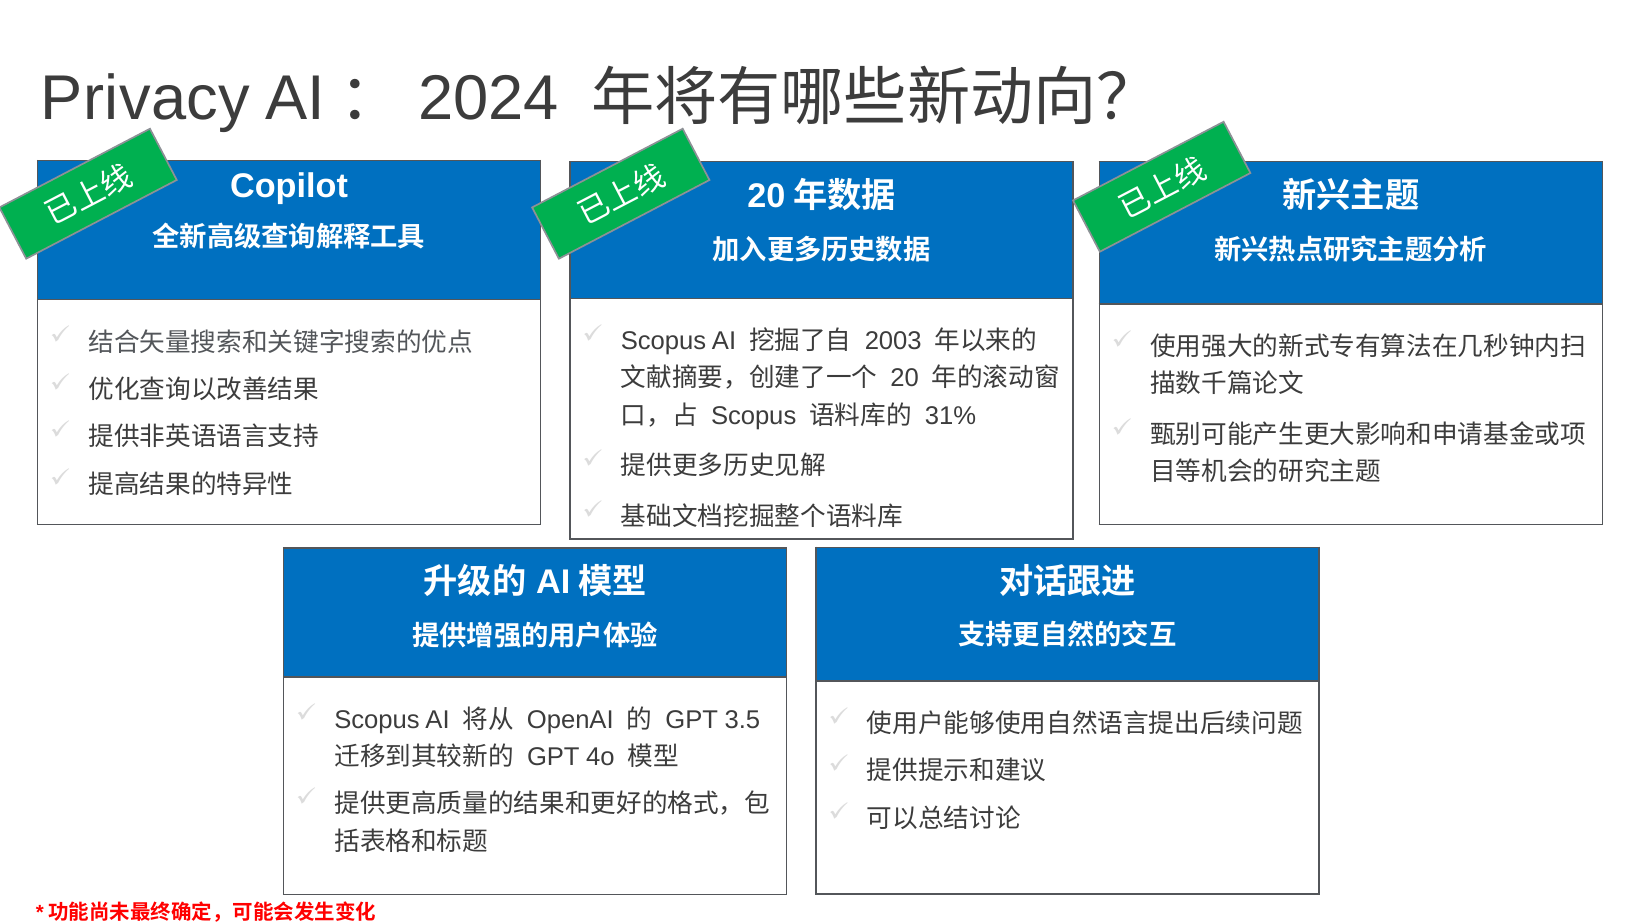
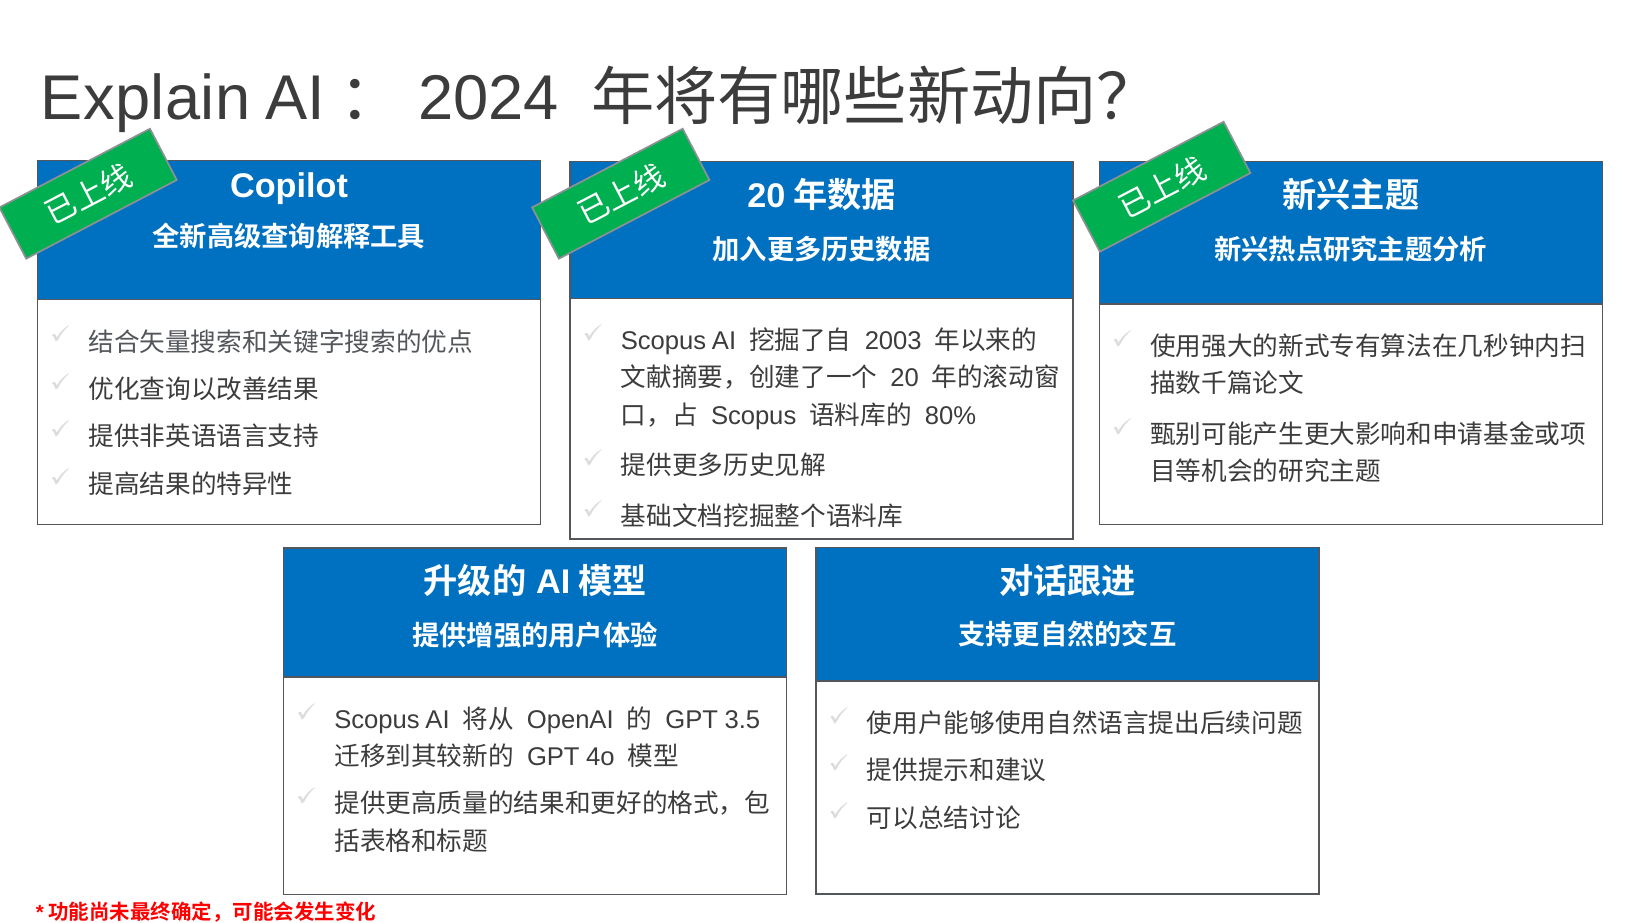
Privacy: Privacy -> Explain (146, 99)
31%: 31% -> 80% (951, 416)
